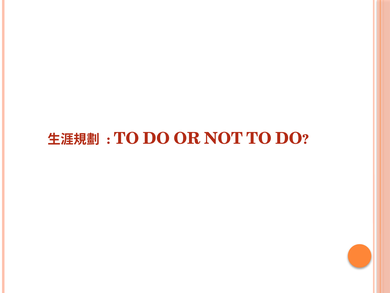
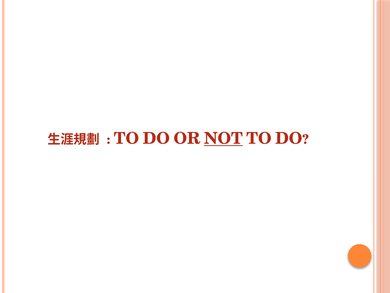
NOT underline: none -> present (223, 138)
